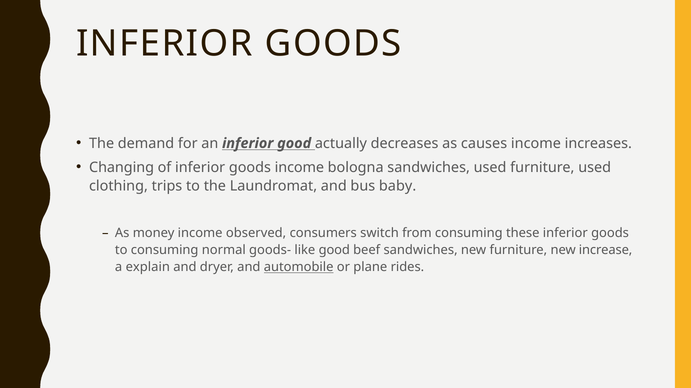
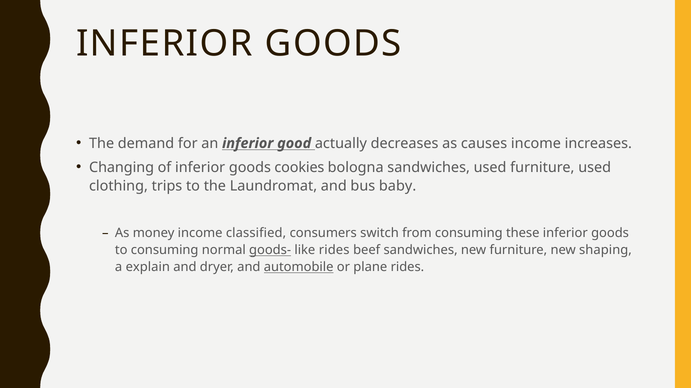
goods income: income -> cookies (299, 168)
observed: observed -> classified (256, 233)
goods- underline: none -> present (270, 251)
like good: good -> rides (334, 251)
increase: increase -> shaping (605, 251)
